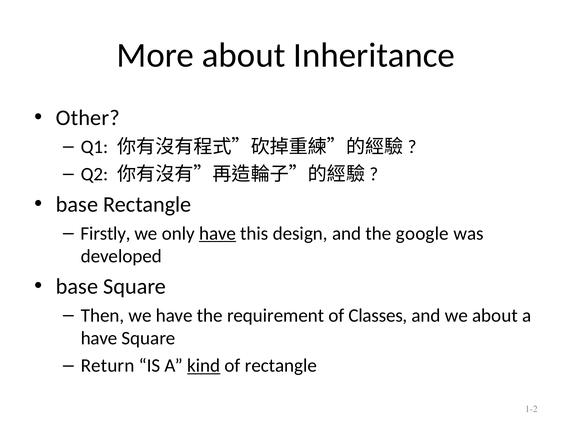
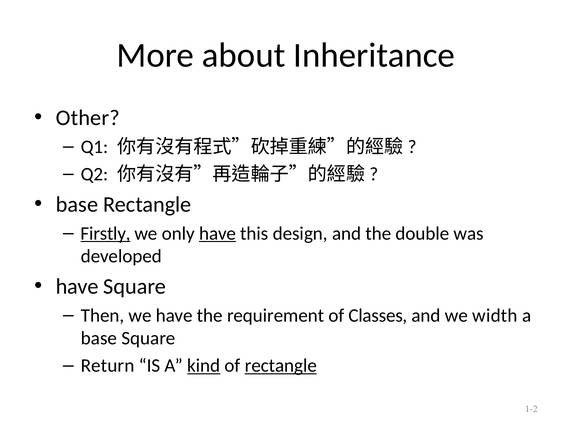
Firstly underline: none -> present (106, 233)
google: google -> double (422, 233)
base: base -> have (77, 286)
we about: about -> width (495, 315)
have: have -> base (99, 338)
rectangle underline: none -> present (281, 366)
